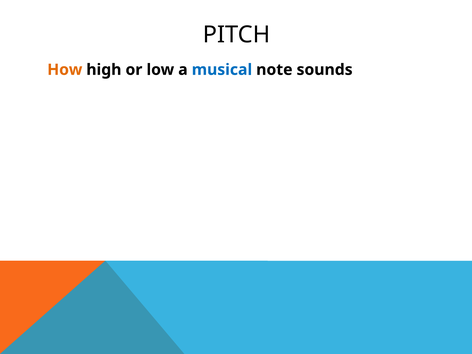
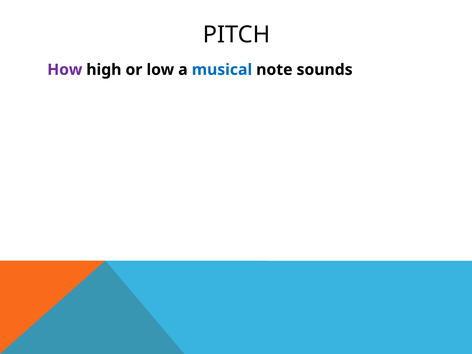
How colour: orange -> purple (65, 70)
